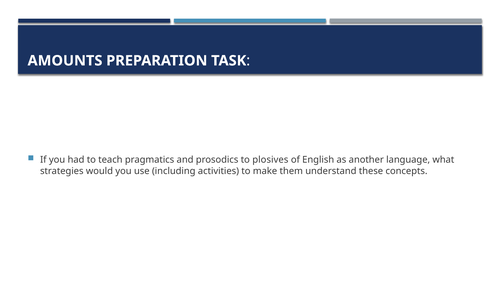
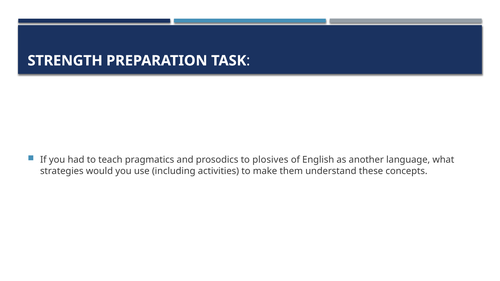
AMOUNTS: AMOUNTS -> STRENGTH (65, 61)
